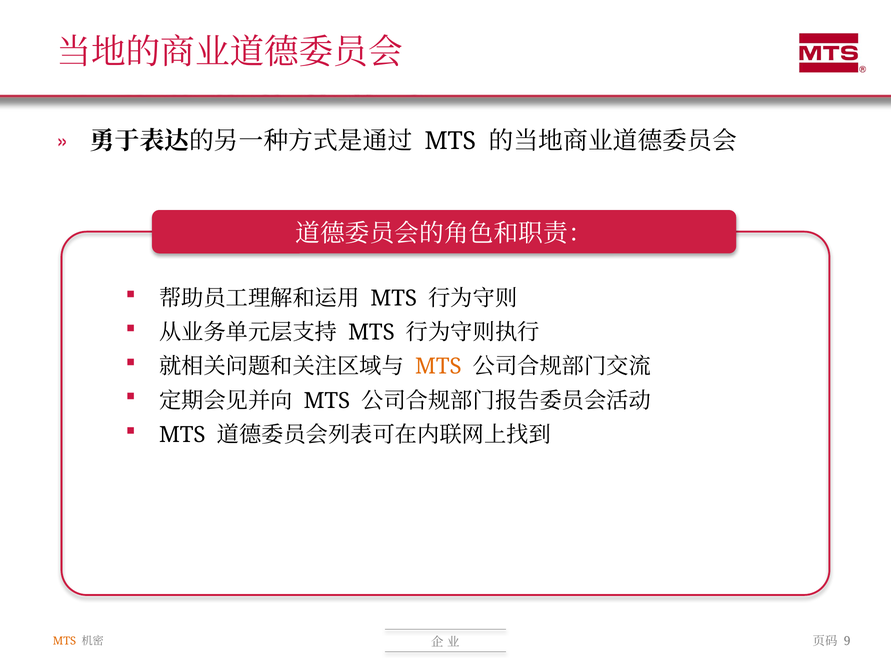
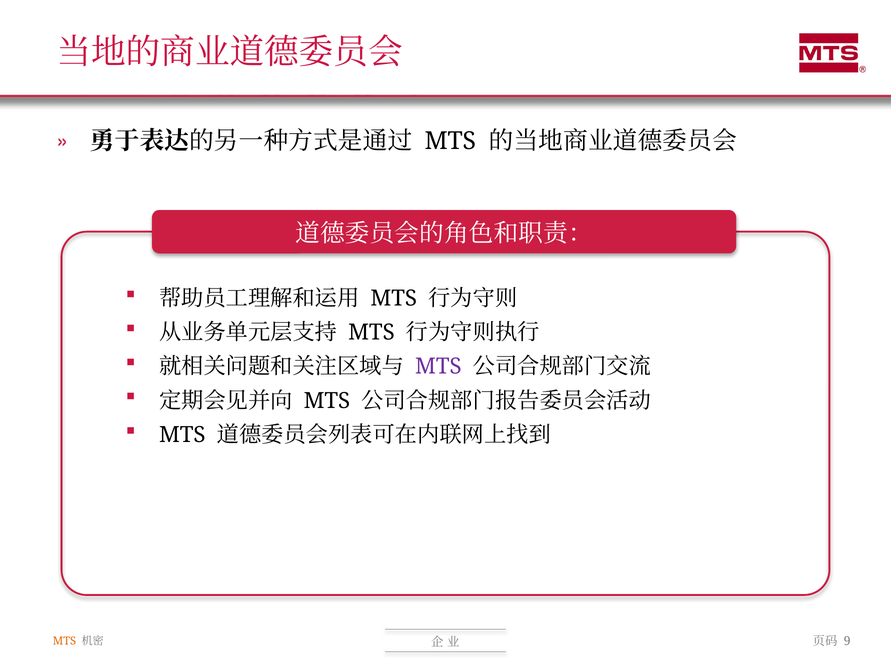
MTS colour: orange -> purple (438, 367)
